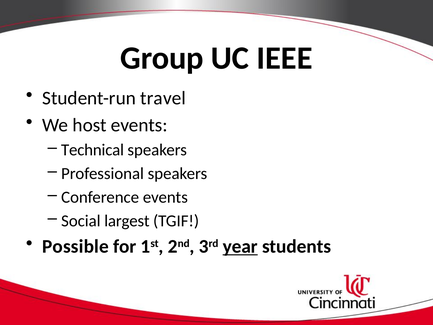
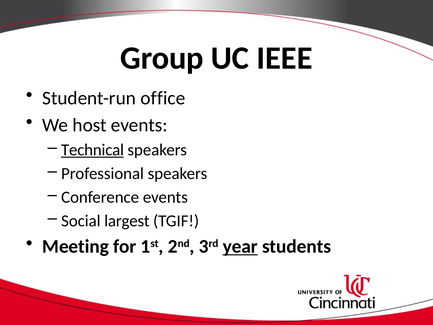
travel: travel -> office (163, 98)
Technical underline: none -> present (92, 150)
Possible: Possible -> Meeting (76, 246)
